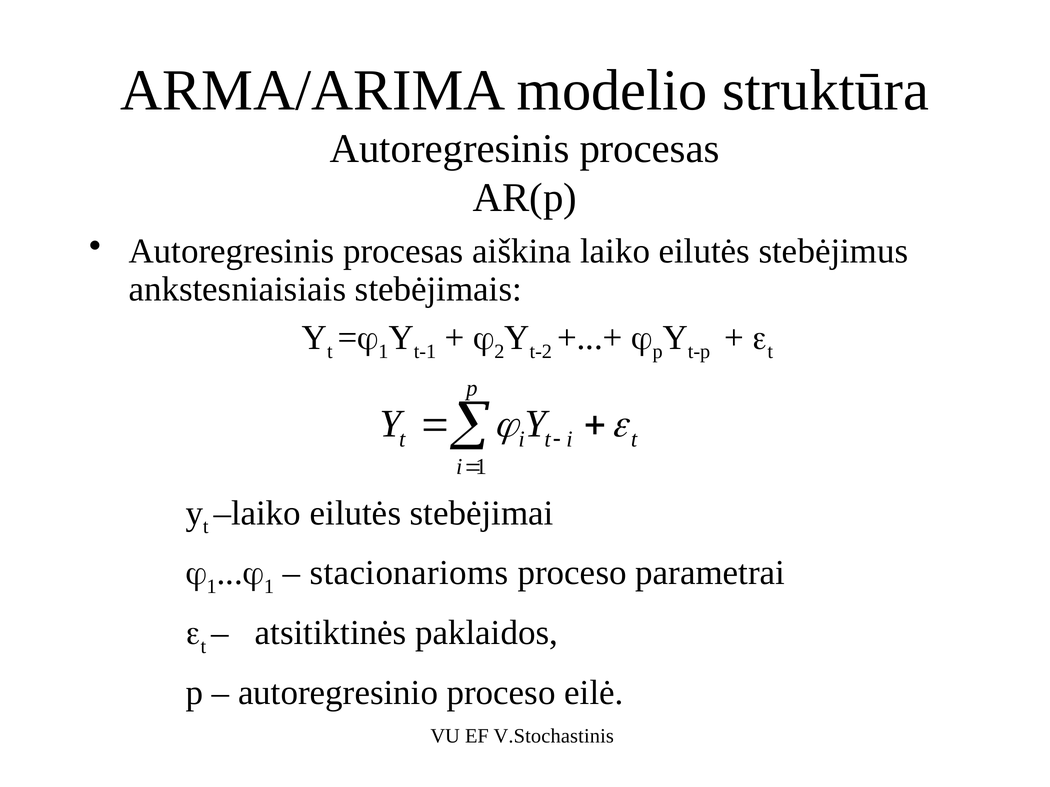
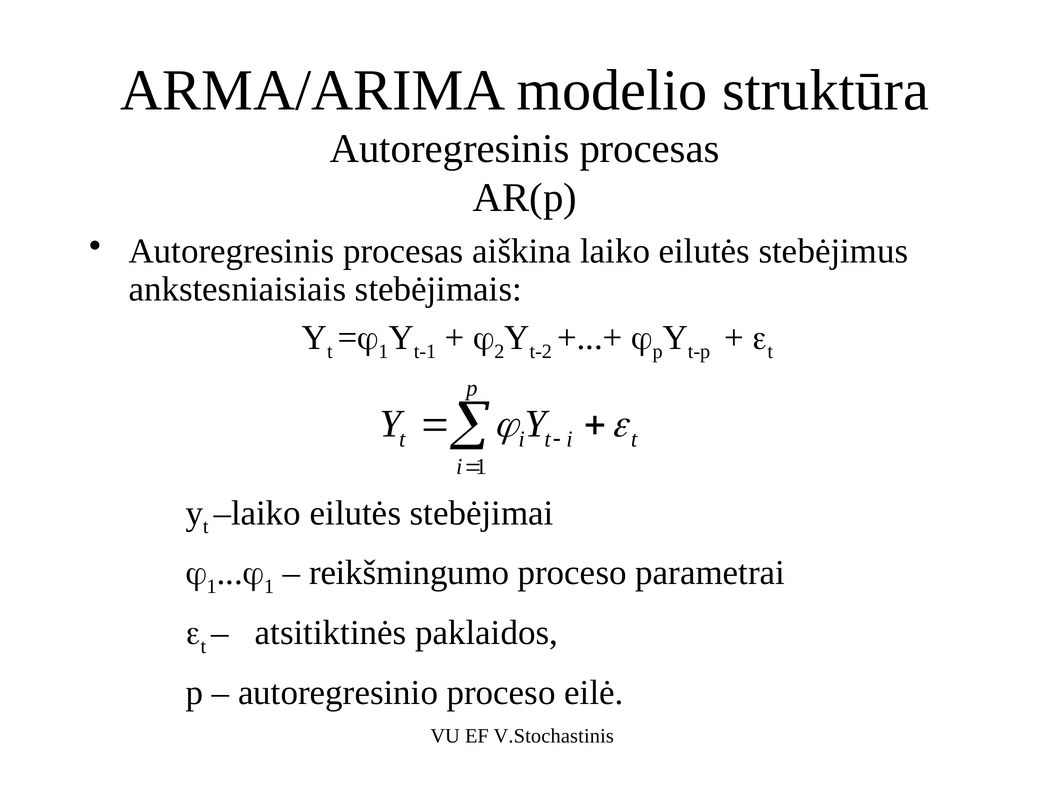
stacionarioms: stacionarioms -> reikšmingumo (409, 573)
